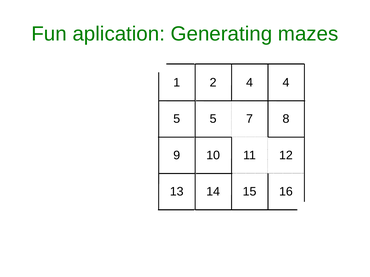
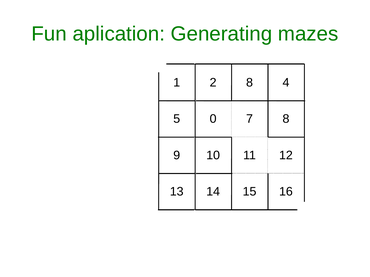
2 4: 4 -> 8 (250, 83)
5 5: 5 -> 0 (213, 119)
